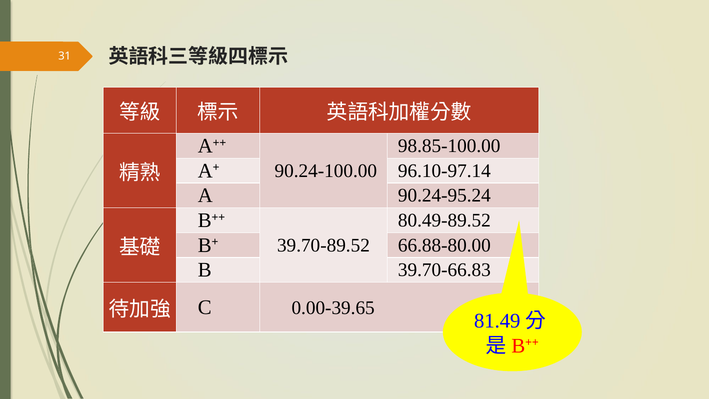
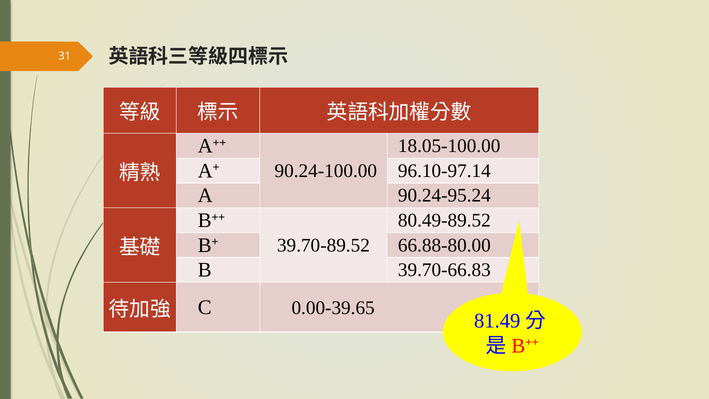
98.85-100.00: 98.85-100.00 -> 18.05-100.00 (449, 146)
